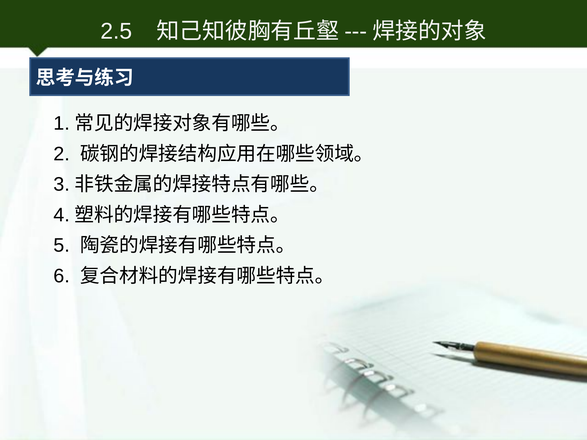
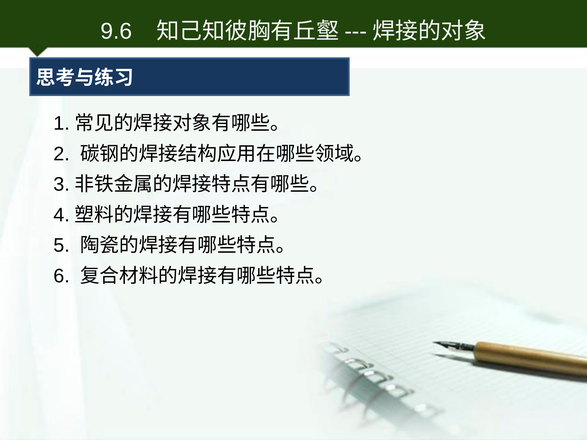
2.5: 2.5 -> 9.6 (116, 31)
